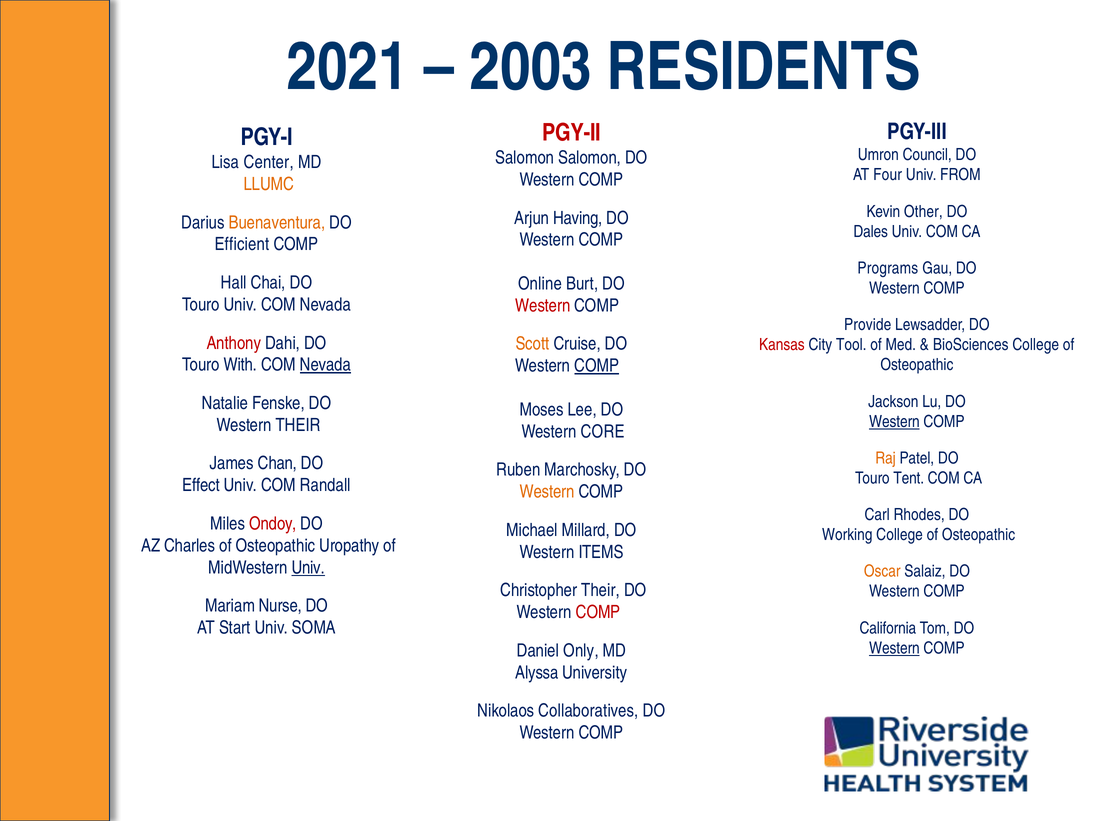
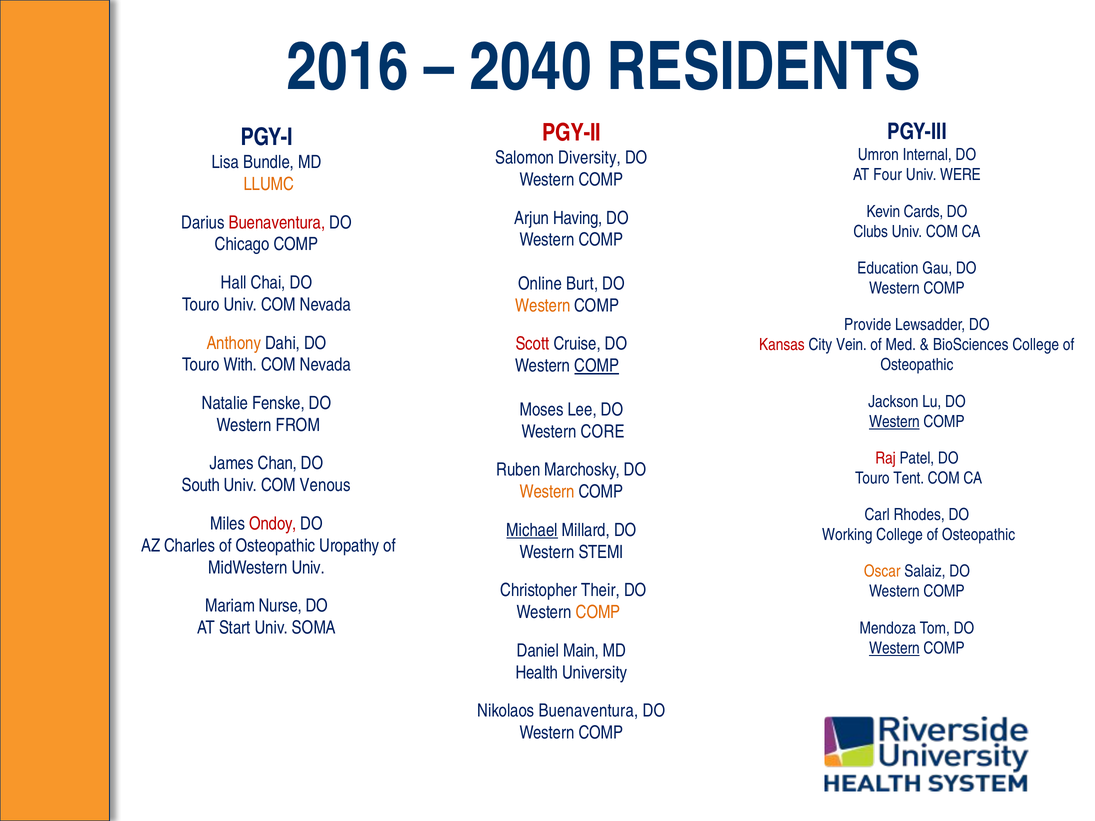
2021: 2021 -> 2016 (348, 67)
2003: 2003 -> 2040 (531, 67)
Council: Council -> Internal (927, 155)
Salomon Salomon: Salomon -> Diversity (590, 158)
Center: Center -> Bundle (269, 162)
FROM: FROM -> WERE (960, 175)
Other: Other -> Cards (924, 212)
Buenaventura colour: orange -> red (277, 223)
Dales: Dales -> Clubs (871, 232)
Efficient: Efficient -> Chicago (242, 244)
Programs: Programs -> Education (888, 268)
Western colour: red -> orange (543, 306)
Anthony colour: red -> orange (234, 343)
Scott colour: orange -> red (532, 344)
Tool: Tool -> Vein (851, 345)
Nevada underline: present -> none (325, 365)
Western THEIR: THEIR -> FROM (298, 425)
Raj colour: orange -> red (886, 458)
Effect: Effect -> South (201, 486)
Randall: Randall -> Venous (325, 486)
Michael underline: none -> present (532, 530)
ITEMS: ITEMS -> STEMI (601, 552)
Univ underline: present -> none (308, 568)
COMP colour: red -> orange (598, 612)
California: California -> Mendoza (888, 628)
Only: Only -> Main (581, 651)
Alyssa: Alyssa -> Health (537, 673)
Nikolaos Collaboratives: Collaboratives -> Buenaventura (588, 711)
